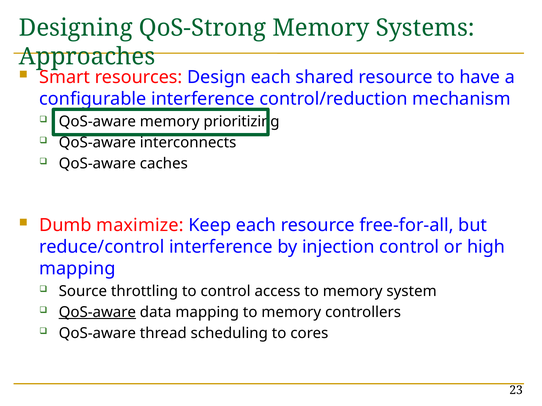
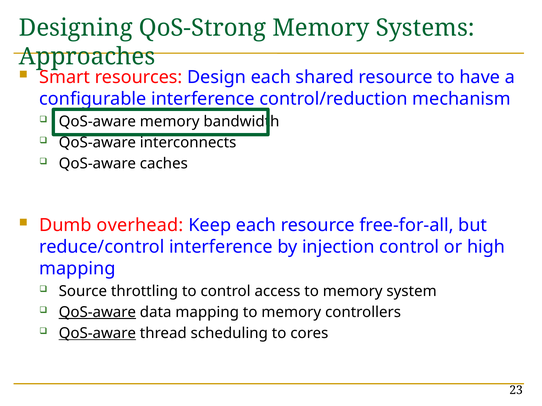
prioritizing: prioritizing -> bandwidth (241, 122)
maximize: maximize -> overhead (140, 225)
QoS-aware underline: none -> present (97, 334)
